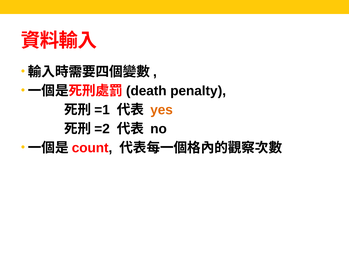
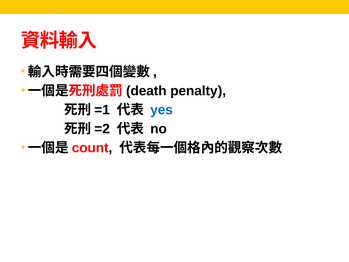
yes colour: orange -> blue (162, 110)
